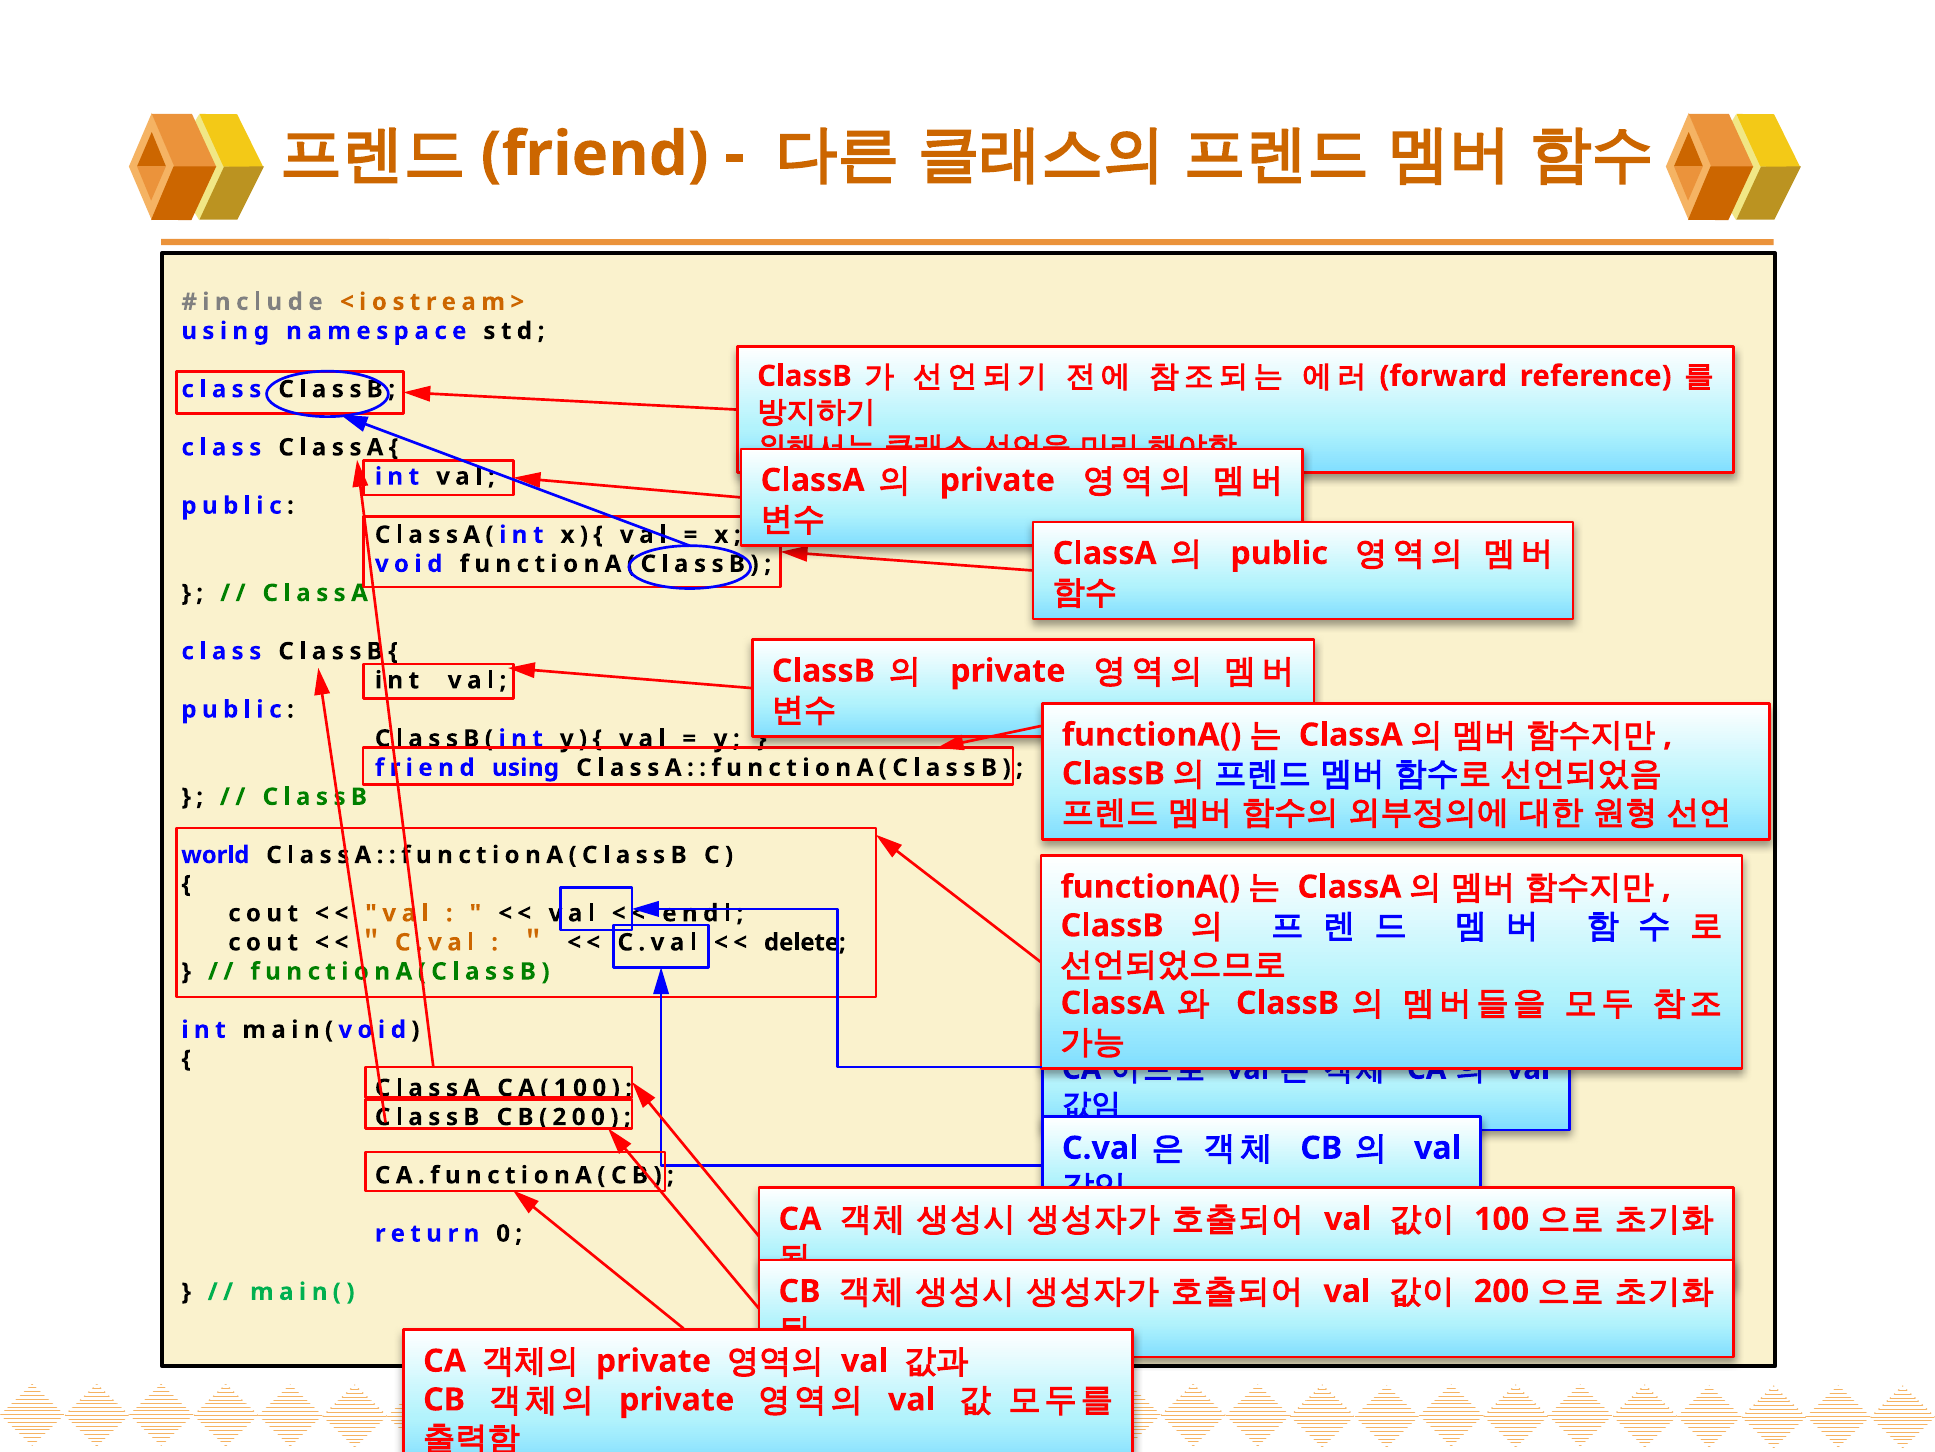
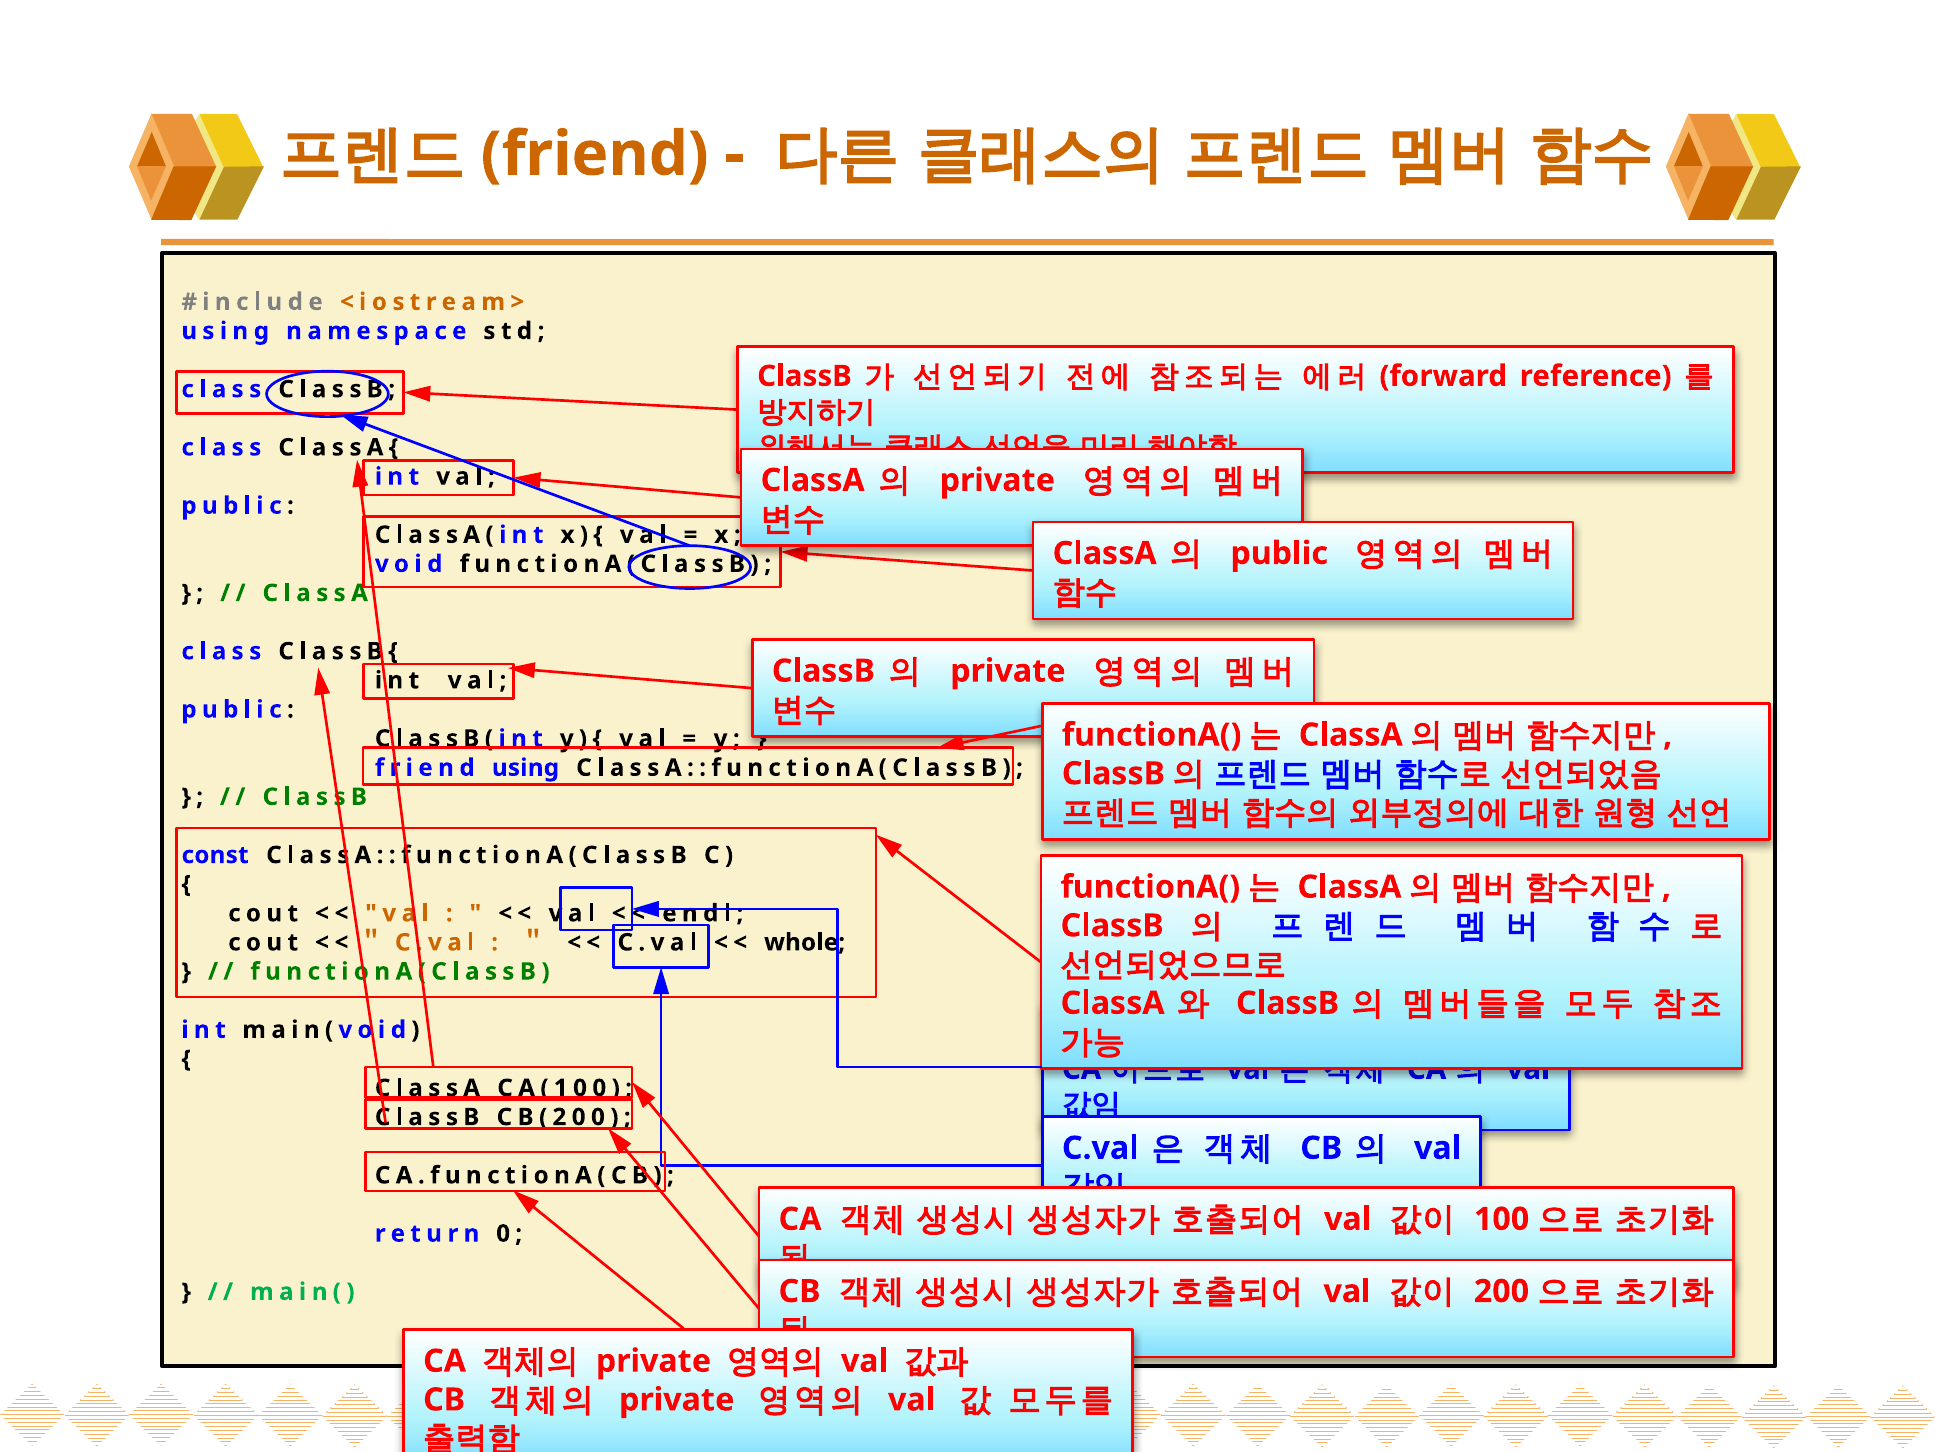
world: world -> const (215, 855)
delete: delete -> whole (805, 942)
